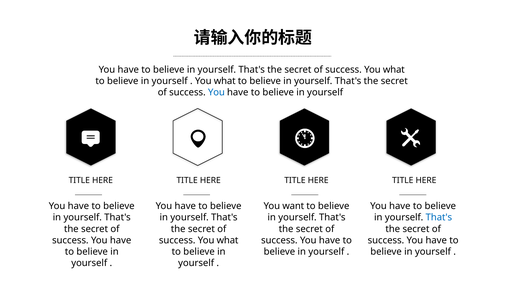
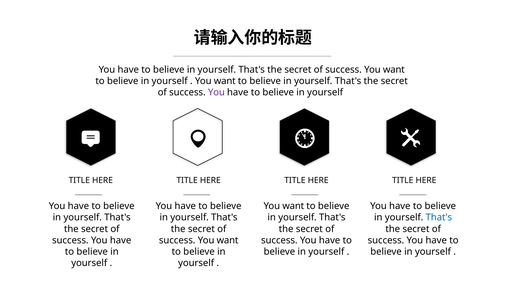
what: what -> want (394, 69)
what: what -> want (225, 81)
You colour: blue -> purple (216, 92)
what: what -> want (228, 240)
